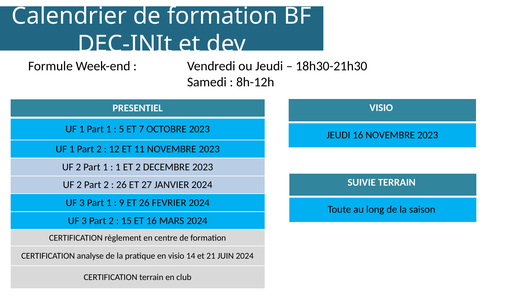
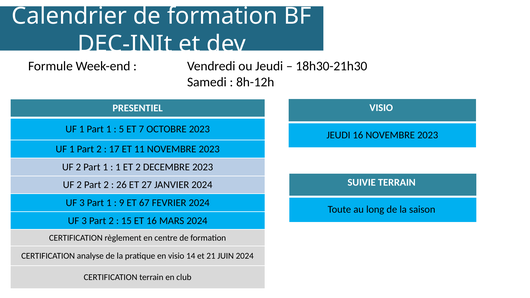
12: 12 -> 17 (114, 149)
ET 26: 26 -> 67 (144, 203)
